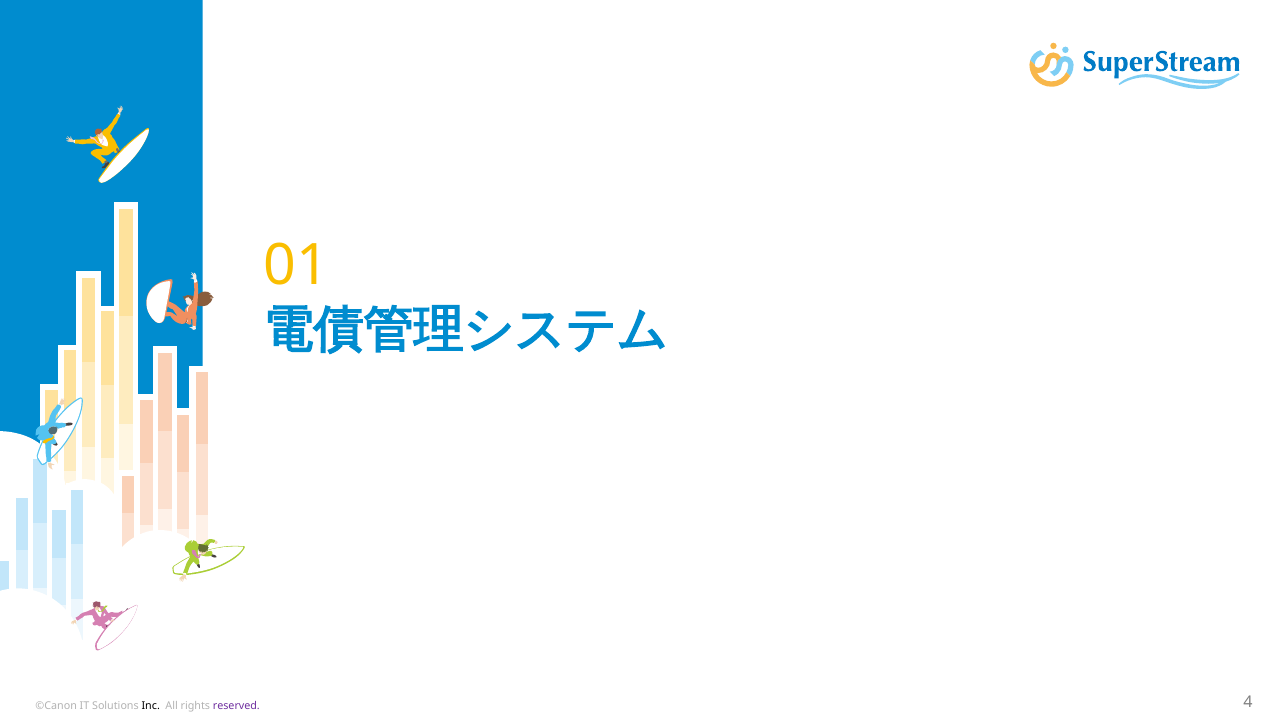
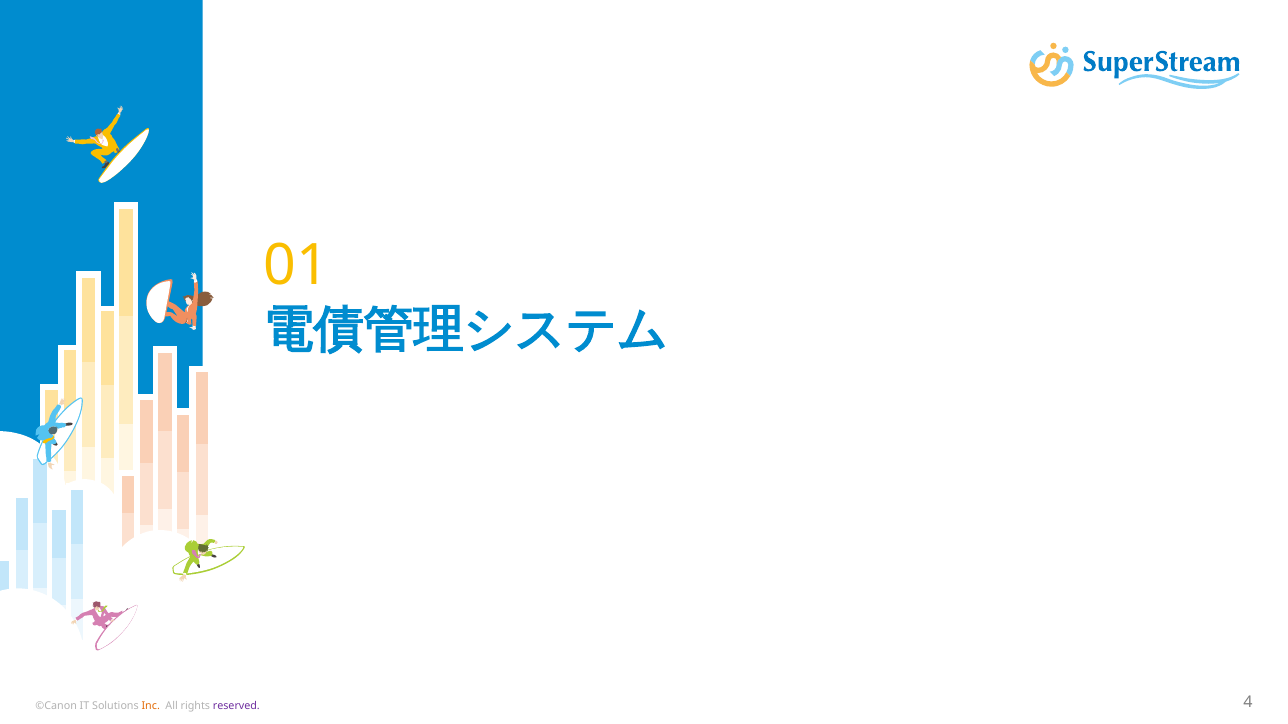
Inc colour: black -> orange (151, 706)
